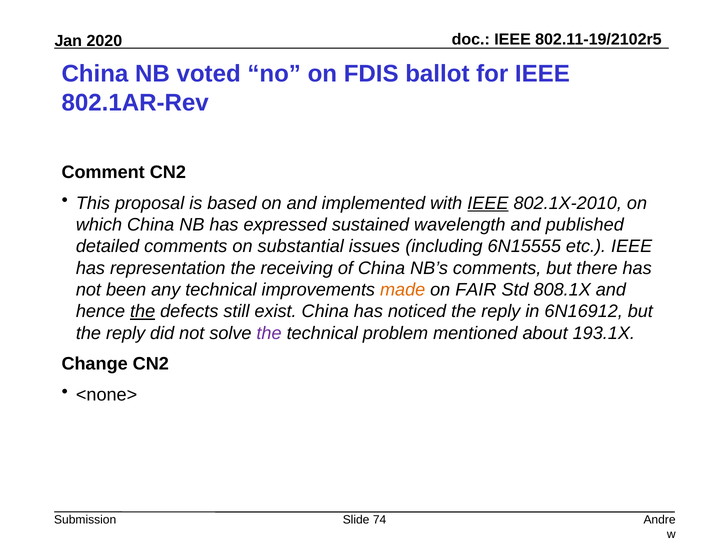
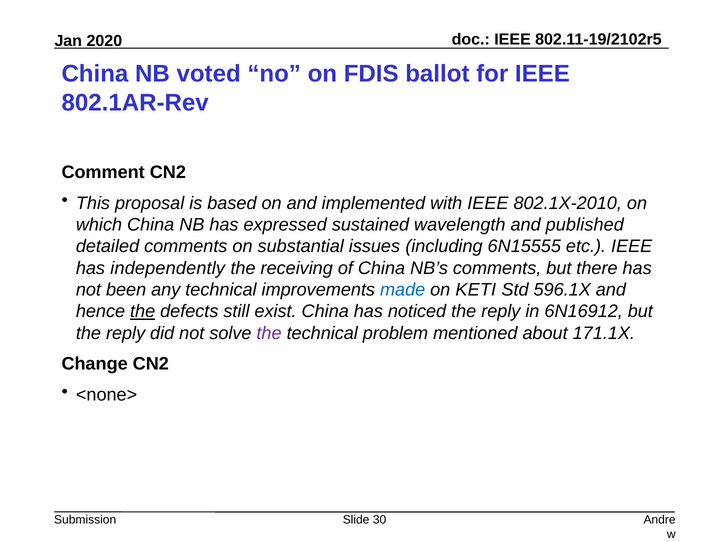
IEEE underline: present -> none (488, 203)
representation: representation -> independently (168, 268)
made colour: orange -> blue (403, 290)
FAIR: FAIR -> KETI (476, 290)
808.1X: 808.1X -> 596.1X (562, 290)
193.1X: 193.1X -> 171.1X (604, 333)
74: 74 -> 30 (380, 520)
